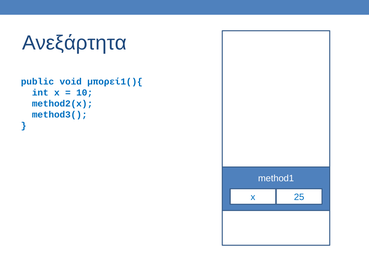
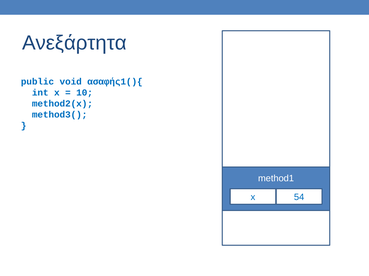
μπορεί1(){: μπορεί1(){ -> ασαφής1(){ (115, 82)
25: 25 -> 54 (299, 198)
